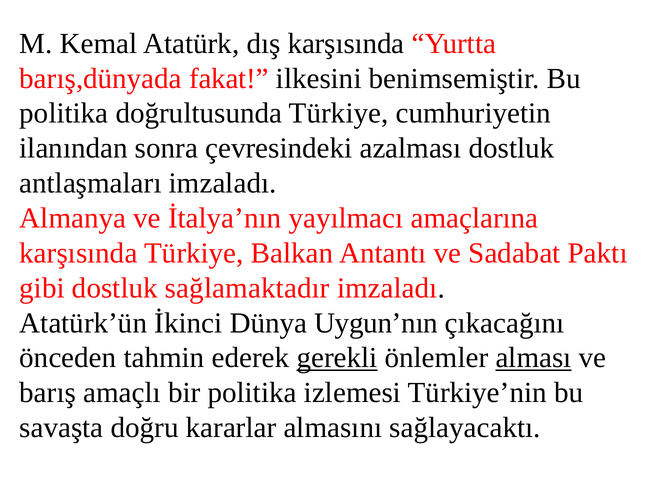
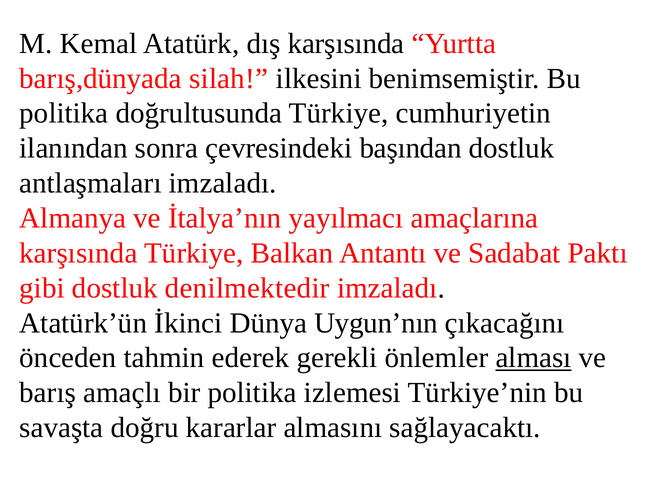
fakat: fakat -> silah (229, 78)
azalması: azalması -> başından (411, 148)
sağlamaktadır: sağlamaktadır -> denilmektedir (247, 288)
gerekli underline: present -> none (337, 358)
